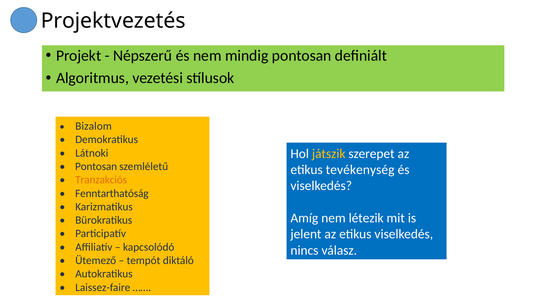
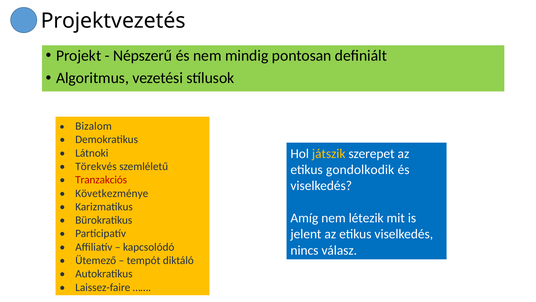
Pontosan: Pontosan -> Törekvés (96, 166)
tevékenység: tevékenység -> gondolkodik (360, 169)
Tranzakciós colour: orange -> red (101, 180)
Fenntarthatóság: Fenntarthatóság -> Következménye (112, 193)
